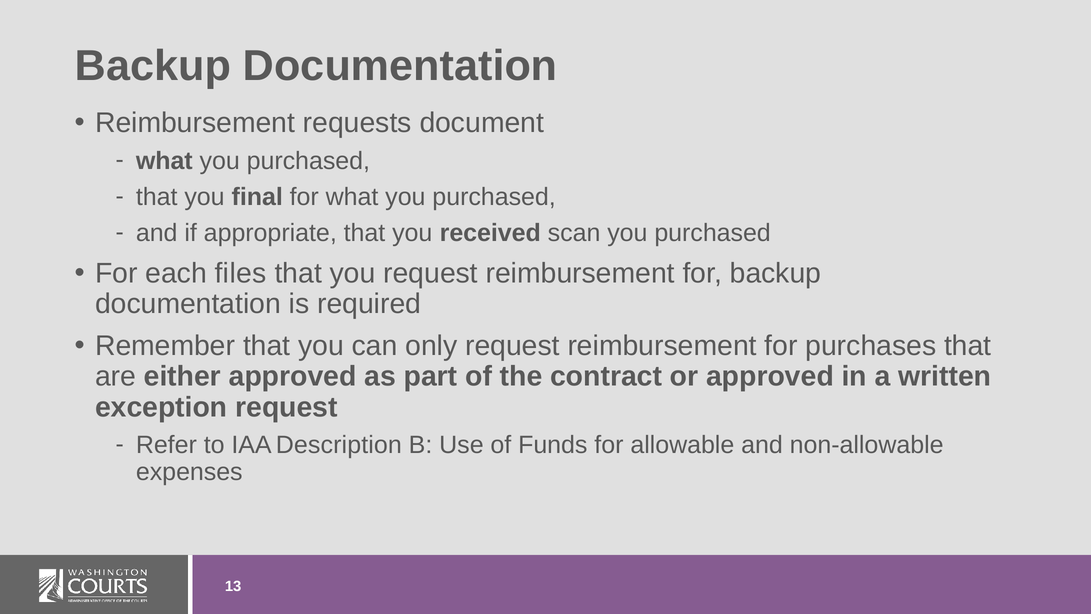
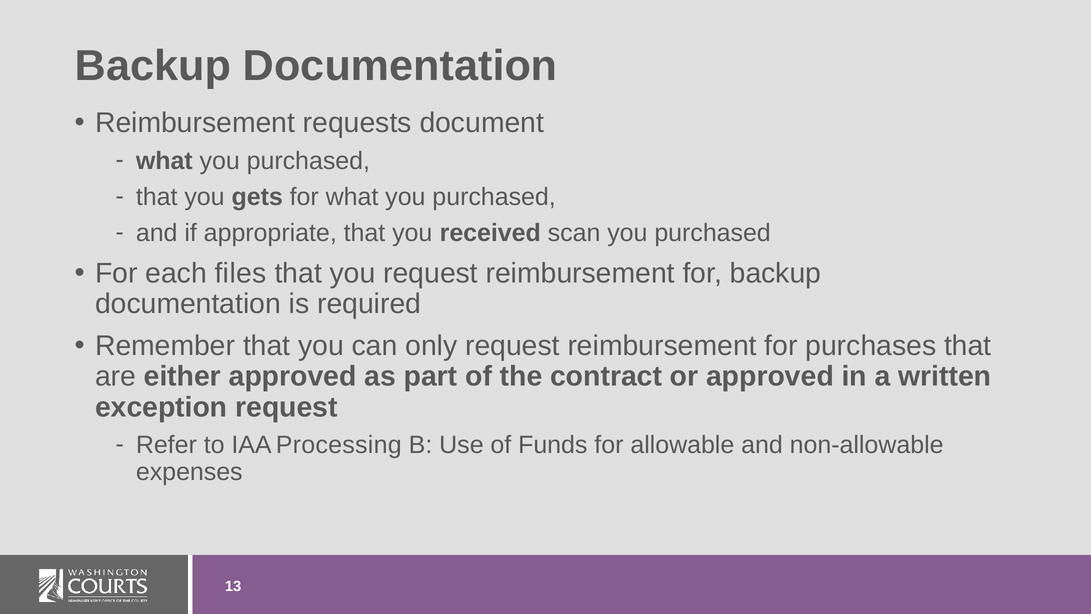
final: final -> gets (257, 197)
Description: Description -> Processing (339, 445)
